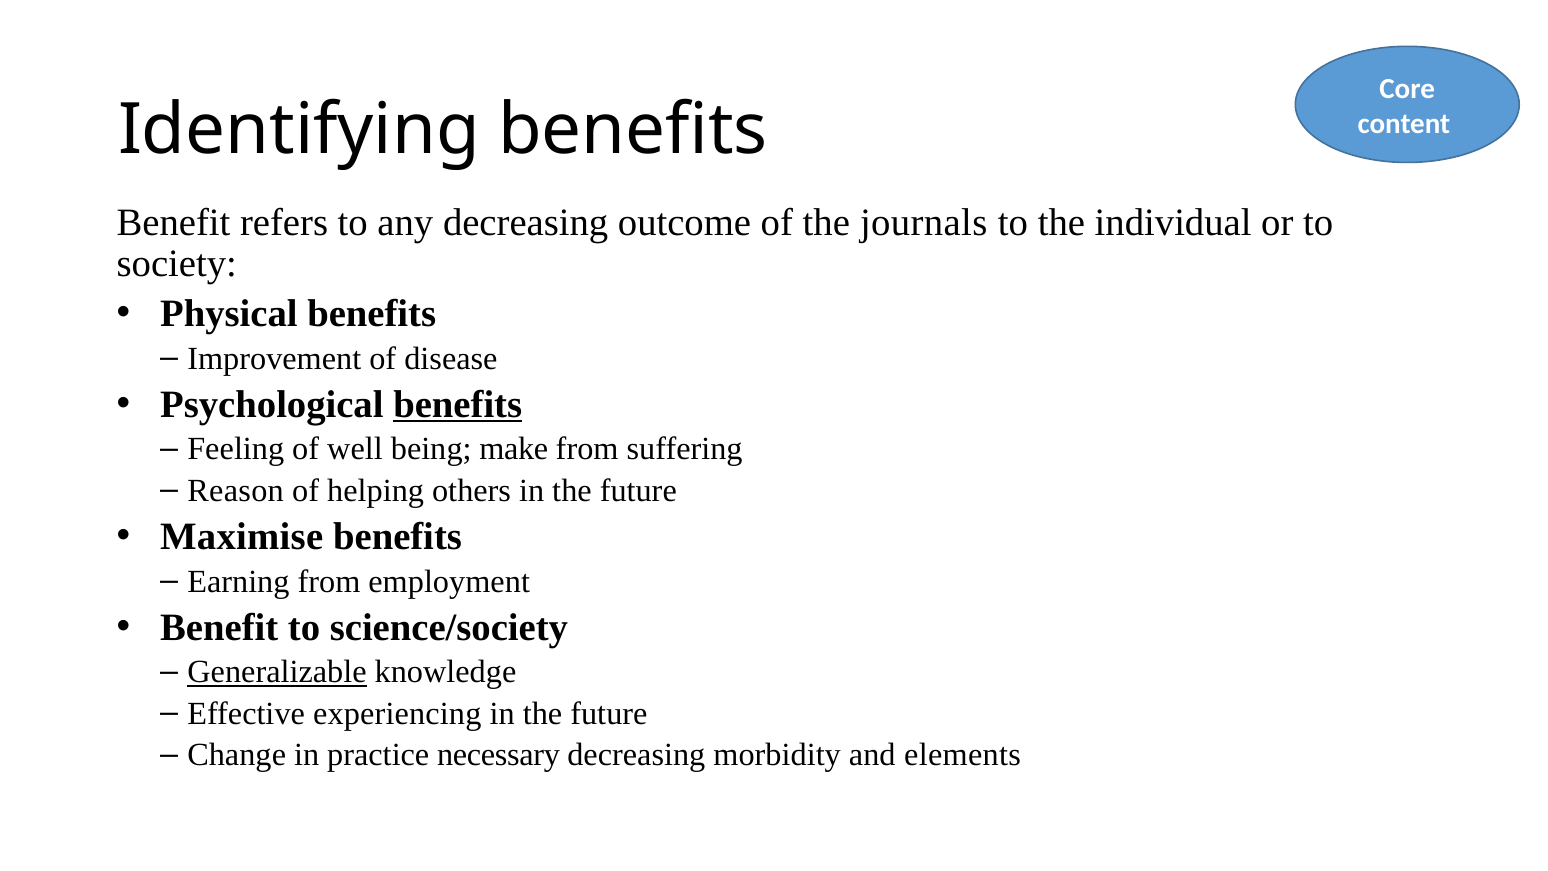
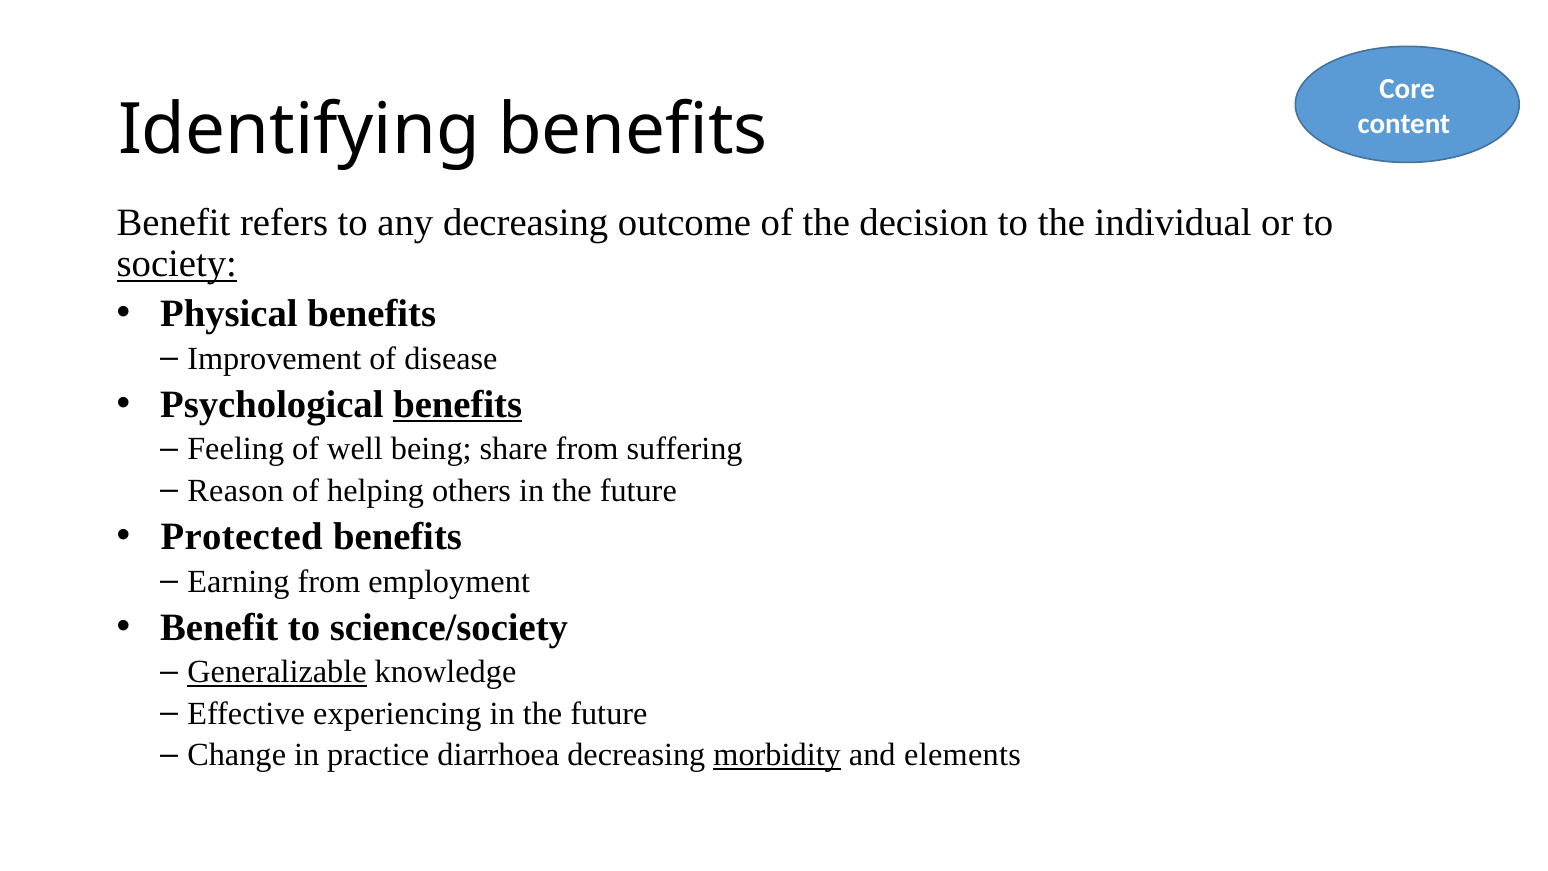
journals: journals -> decision (924, 222)
society underline: none -> present (177, 264)
make: make -> share (514, 449)
Maximise: Maximise -> Protected (242, 536)
necessary: necessary -> diarrhoea (498, 755)
morbidity underline: none -> present (777, 755)
